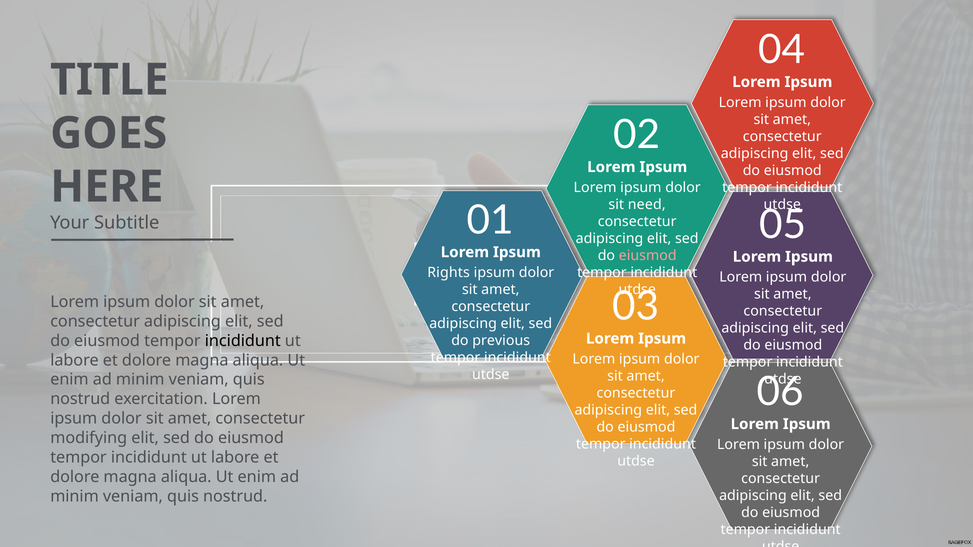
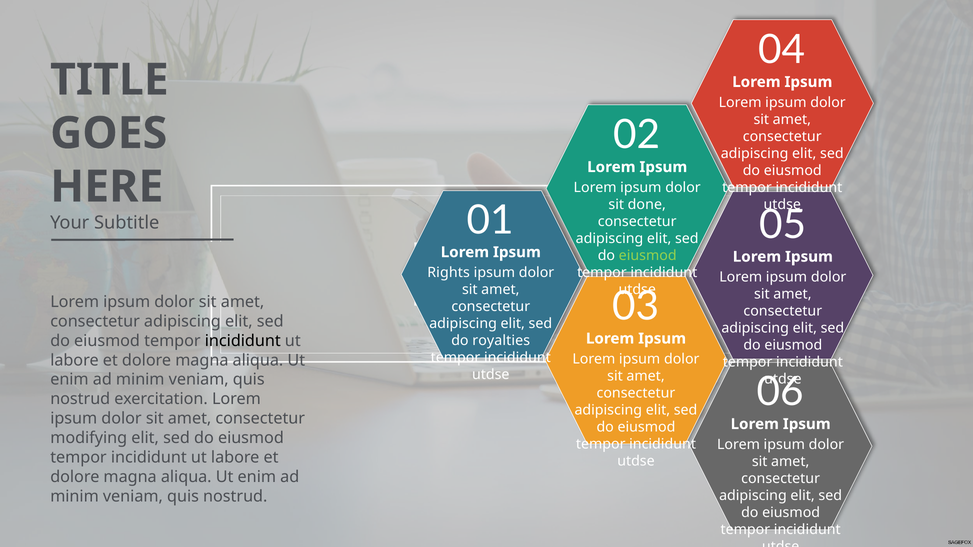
need: need -> done (647, 205)
eiusmod colour: pink -> light green (648, 256)
previous: previous -> royalties (501, 341)
